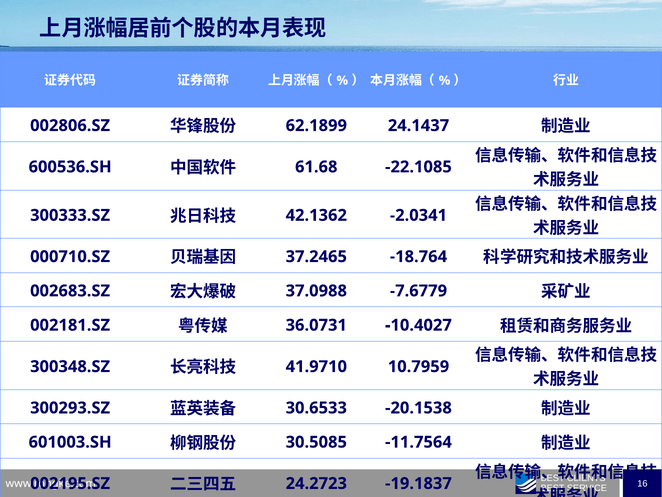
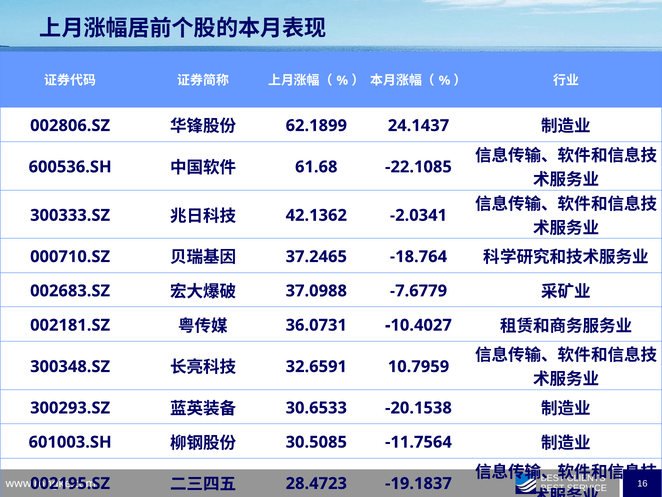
41.9710: 41.9710 -> 32.6591 (316, 366)
24.2723: 24.2723 -> 28.4723 (316, 483)
